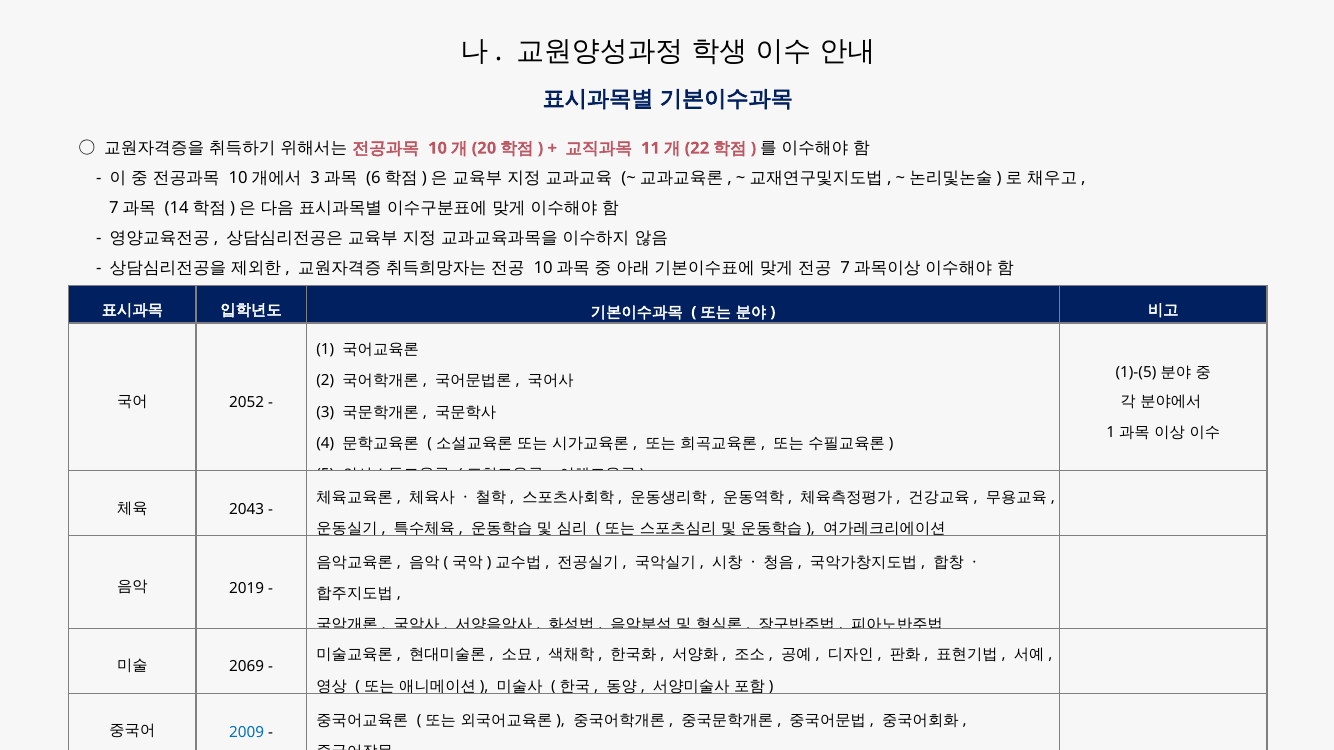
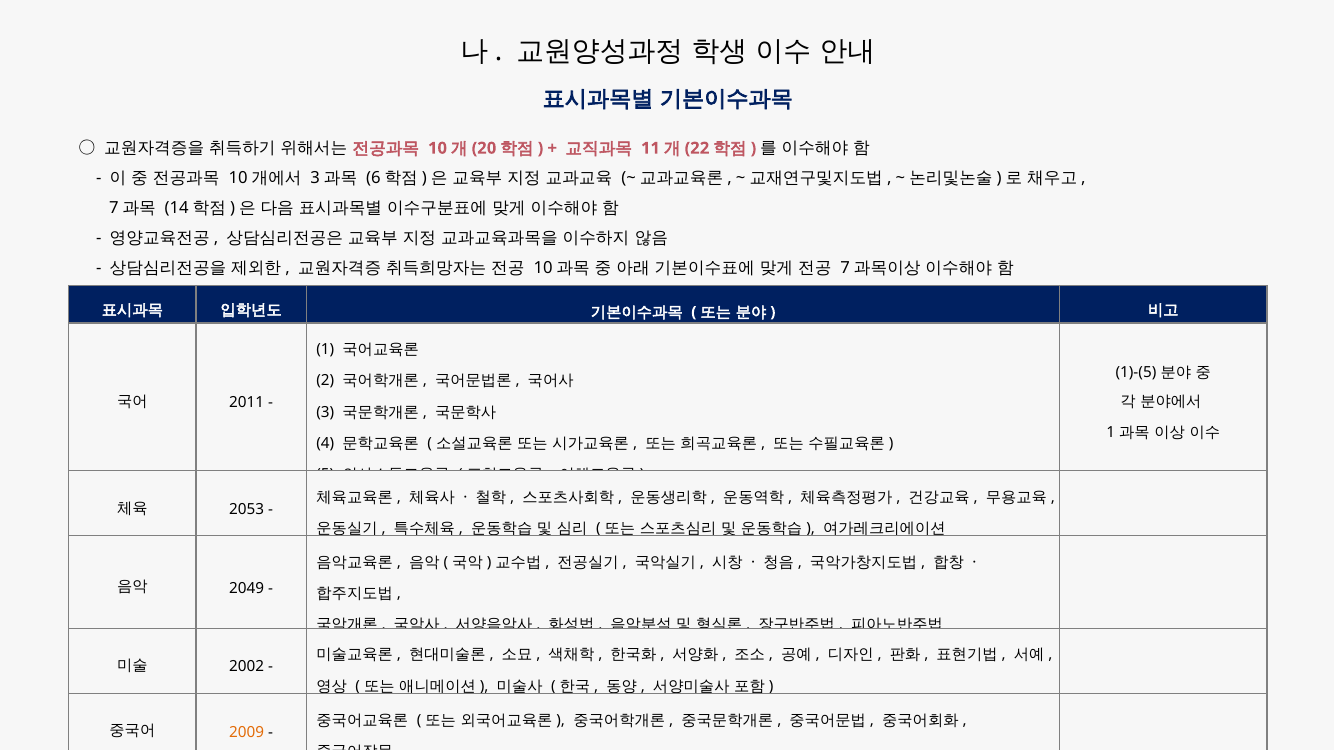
2052: 2052 -> 2011 (247, 403)
2043: 2043 -> 2053 (247, 509)
2019: 2019 -> 2049 (247, 588)
2069: 2069 -> 2002 (247, 667)
2009 colour: blue -> orange (247, 732)
